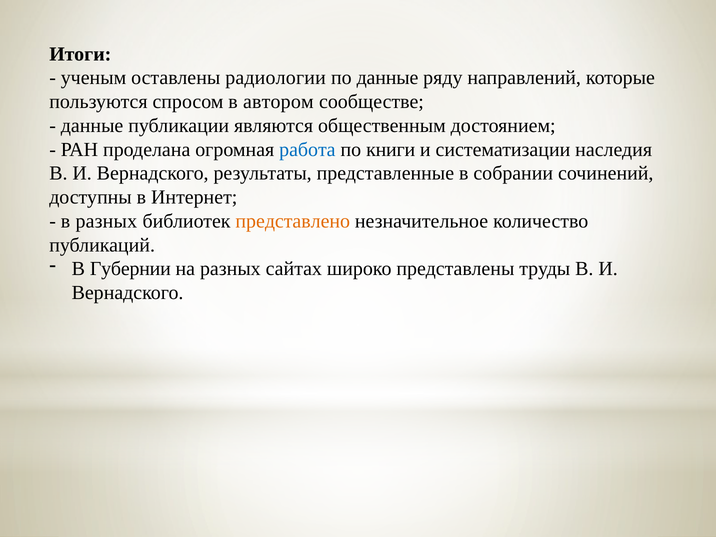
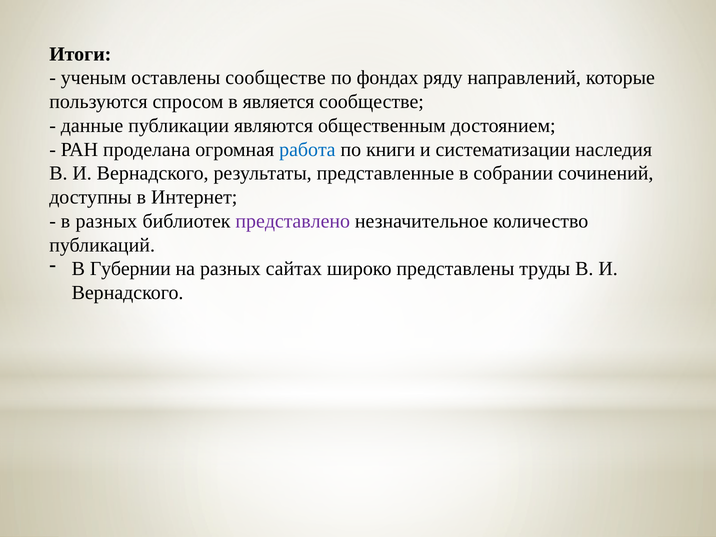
оставлены радиологии: радиологии -> сообществе (276, 78)
по данные: данные -> фондах (387, 78)
автором: автором -> является (279, 102)
представлено colour: orange -> purple (293, 221)
